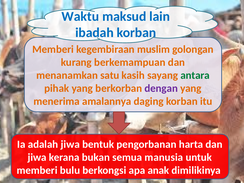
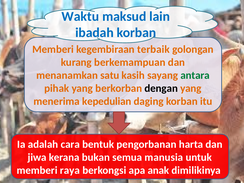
muslim: muslim -> terbaik (153, 49)
dengan colour: purple -> black (161, 88)
amalannya: amalannya -> kepedulian (107, 101)
adalah jiwa: jiwa -> cara (70, 144)
bulu: bulu -> raya (70, 170)
